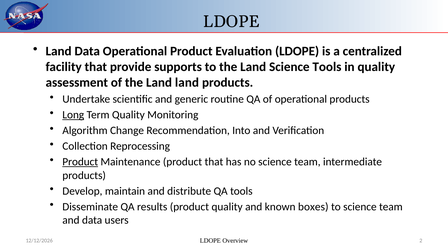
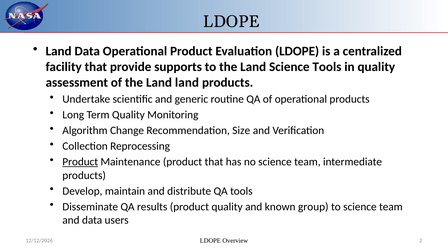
Long underline: present -> none (73, 115)
Into: Into -> Size (241, 131)
boxes: boxes -> group (313, 207)
